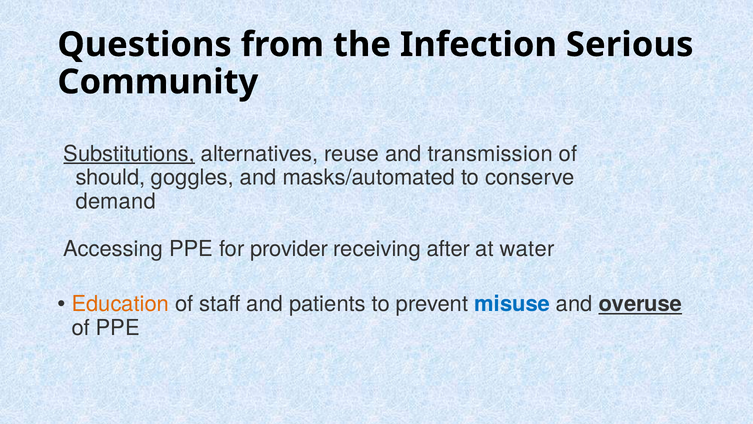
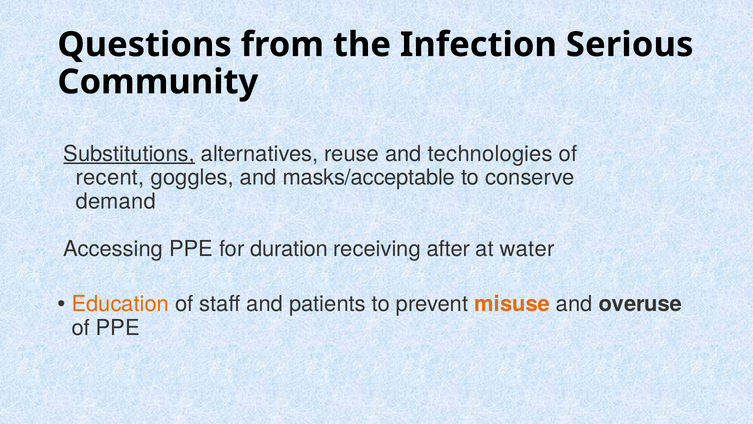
transmission: transmission -> technologies (490, 154)
should: should -> recent (110, 177)
masks/automated: masks/automated -> masks/acceptable (369, 177)
provider: provider -> duration (289, 249)
misuse colour: blue -> orange (512, 304)
overuse underline: present -> none (640, 304)
